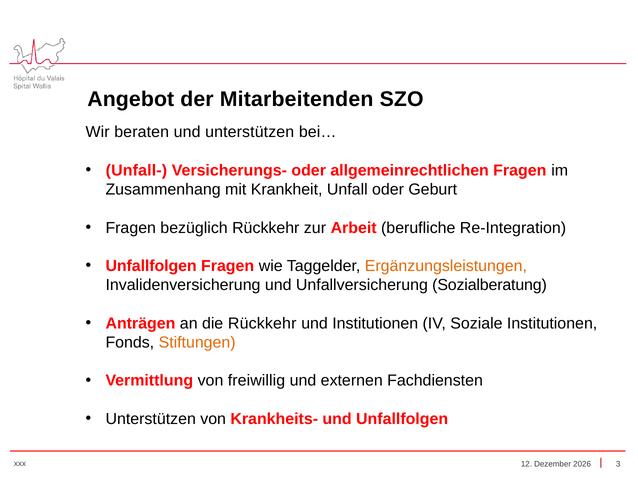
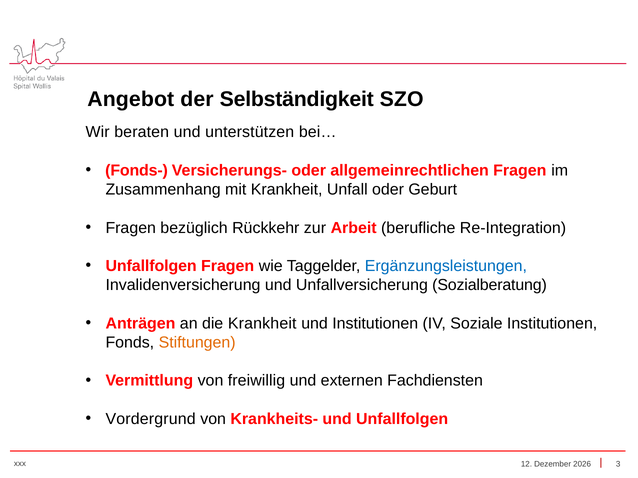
Mitarbeitenden: Mitarbeitenden -> Selbständigkeit (297, 99)
Unfall-: Unfall- -> Fonds- (137, 171)
Ergänzungsleistungen colour: orange -> blue (446, 266)
die Rückkehr: Rückkehr -> Krankheit (262, 324)
Unterstützen: Unterstützen -> Vordergrund (151, 419)
